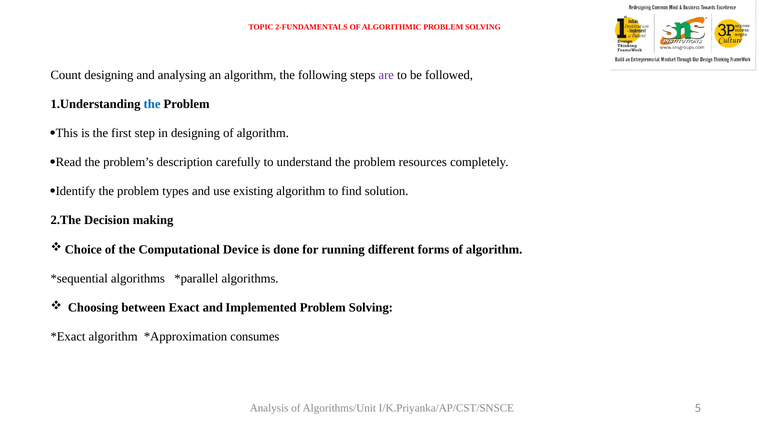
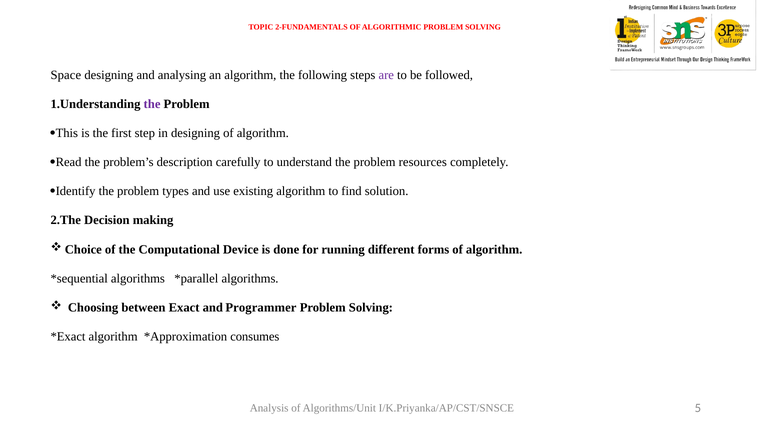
Count: Count -> Space (66, 75)
the colour: blue -> purple (152, 104)
Implemented: Implemented -> Programmer (261, 307)
